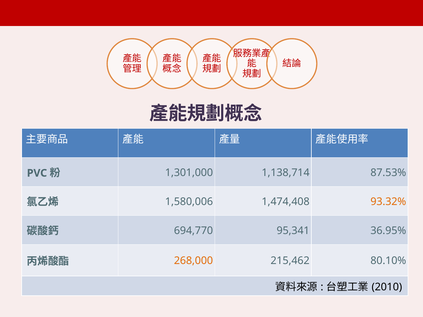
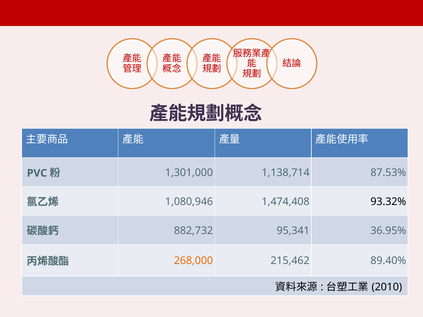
1,580,006: 1,580,006 -> 1,080,946 (189, 202)
93.32% colour: orange -> black (388, 202)
694,770: 694,770 -> 882,732 (193, 231)
80.10%: 80.10% -> 89.40% (388, 261)
